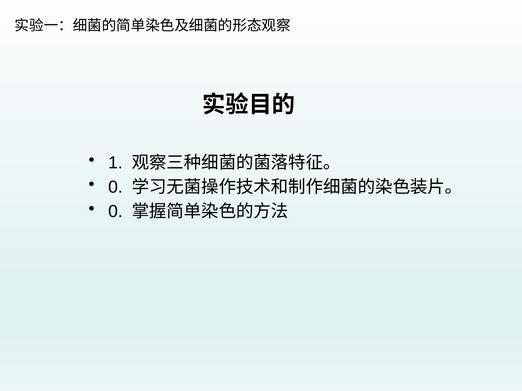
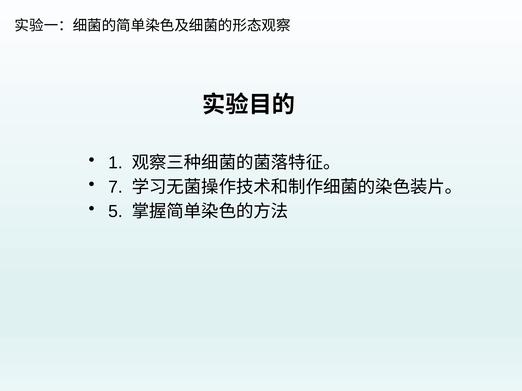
0: 0 -> 7 (115, 187)
0: 0 -> 5 (115, 212)
